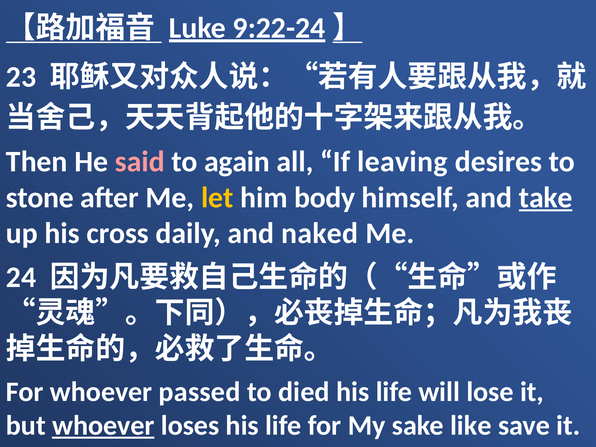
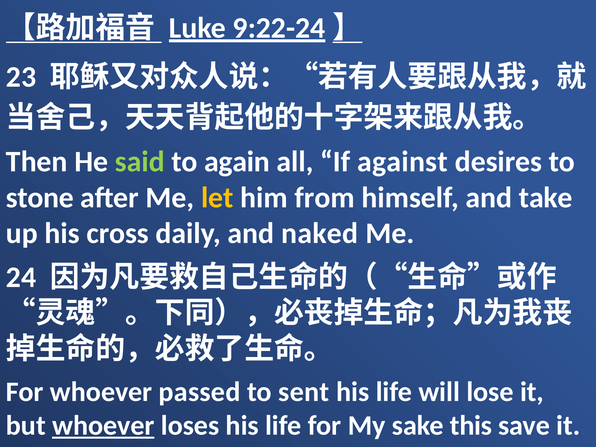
said colour: pink -> light green (140, 162)
leaving: leaving -> against (402, 162)
body: body -> from (325, 198)
take underline: present -> none (546, 198)
died: died -> sent (304, 392)
like: like -> this (471, 426)
